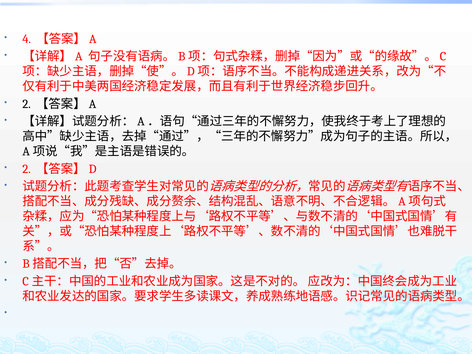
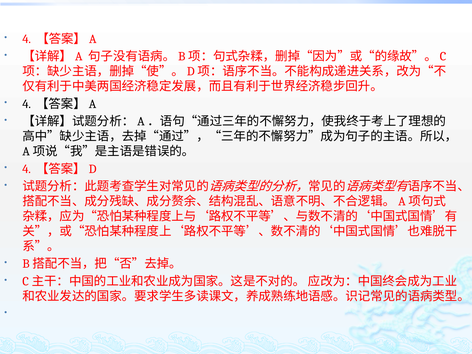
2: 2 -> 4 (27, 104)
2: 2 -> 4 (27, 169)
